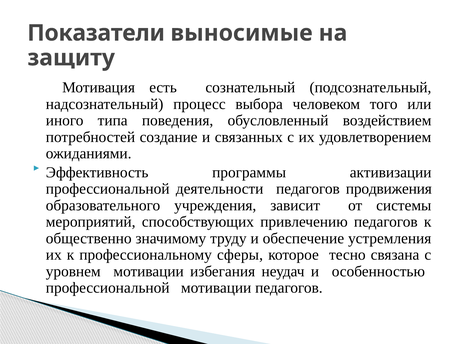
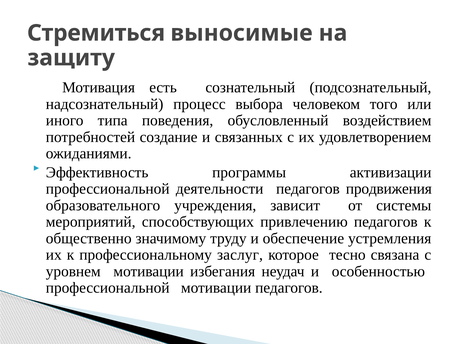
Показатели: Показатели -> Стремиться (96, 33)
сферы: сферы -> заслуг (240, 255)
